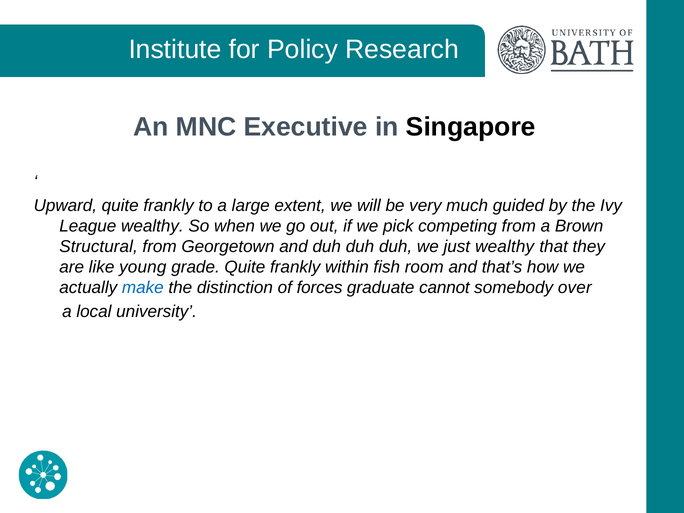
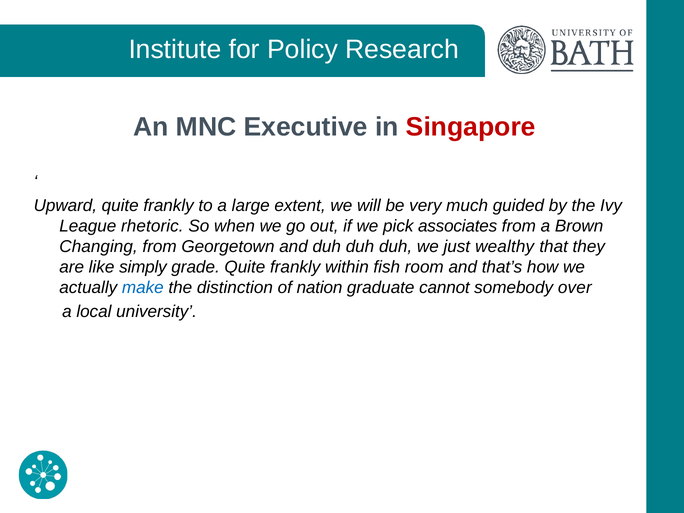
Singapore colour: black -> red (471, 127)
League wealthy: wealthy -> rhetoric (152, 226)
competing: competing -> associates (458, 226)
Structural: Structural -> Changing (99, 247)
young: young -> simply (143, 267)
forces: forces -> nation (320, 288)
